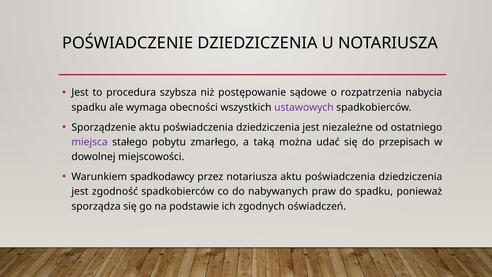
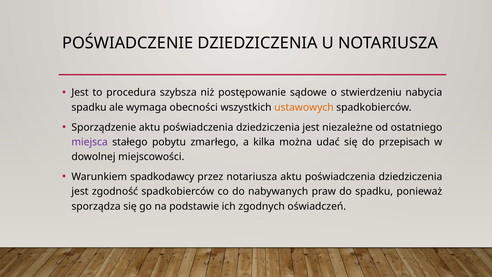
rozpatrzenia: rozpatrzenia -> stwierdzeniu (371, 93)
ustawowych colour: purple -> orange (304, 107)
taką: taką -> kilka (264, 142)
